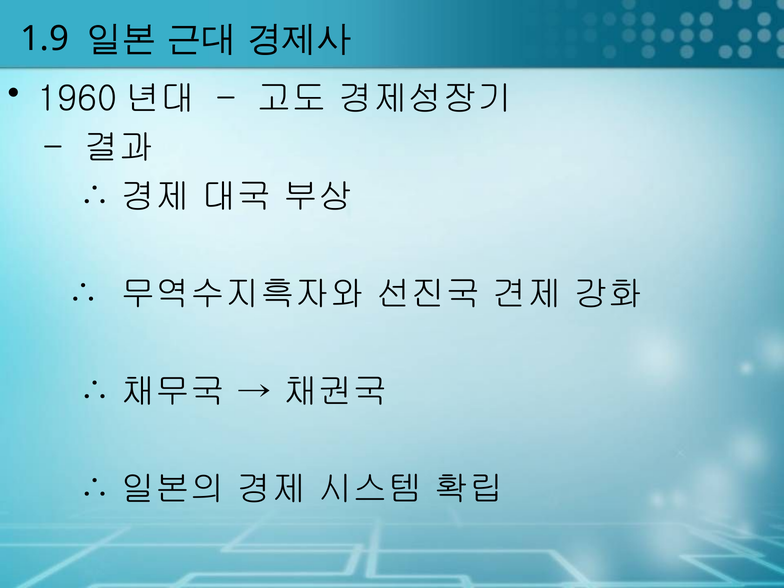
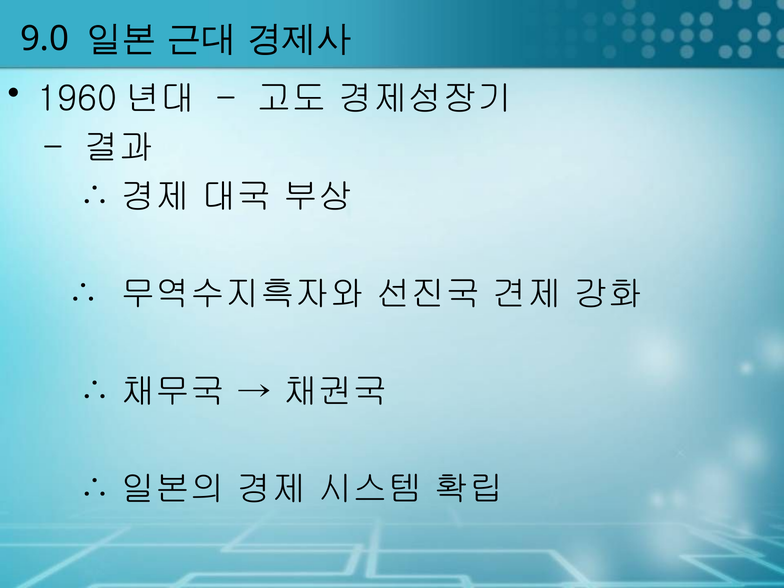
1.9: 1.9 -> 9.0 (45, 39)
